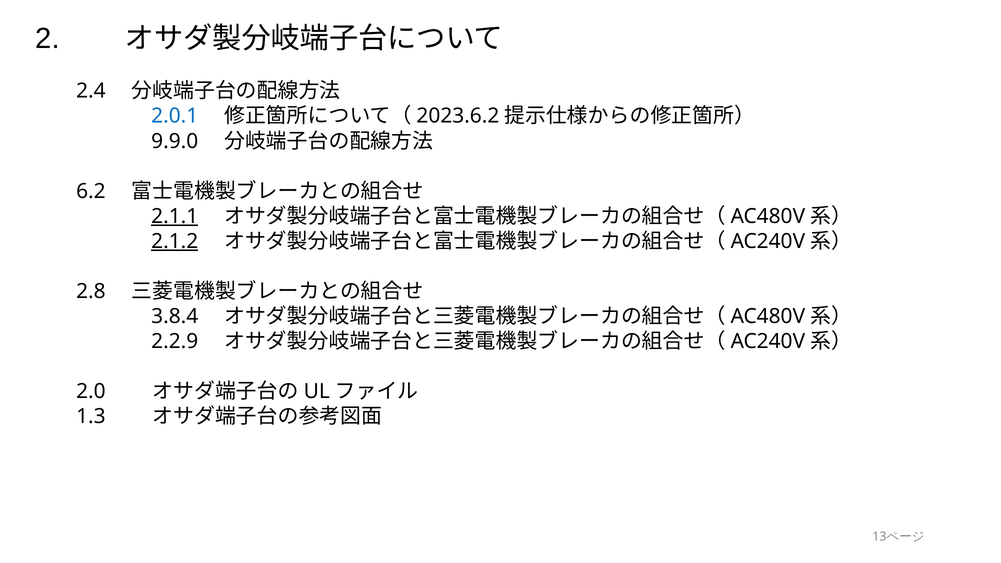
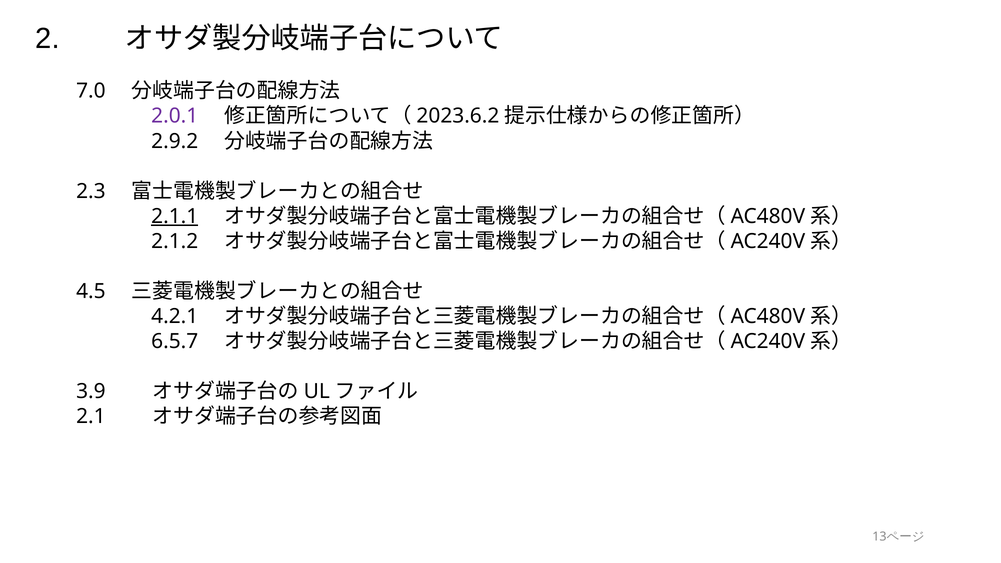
2.4: 2.4 -> 7.0 (91, 91)
2.0.1 colour: blue -> purple (175, 116)
9.9.0: 9.9.0 -> 2.9.2 (175, 141)
6.2: 6.2 -> 2.3 (91, 191)
2.1.2 underline: present -> none (175, 241)
2.8: 2.8 -> 4.5 (91, 291)
3.8.4: 3.8.4 -> 4.2.1 (175, 316)
2.2.9: 2.2.9 -> 6.5.7 (175, 341)
2.0: 2.0 -> 3.9 (91, 391)
1.3: 1.3 -> 2.1 (91, 417)
